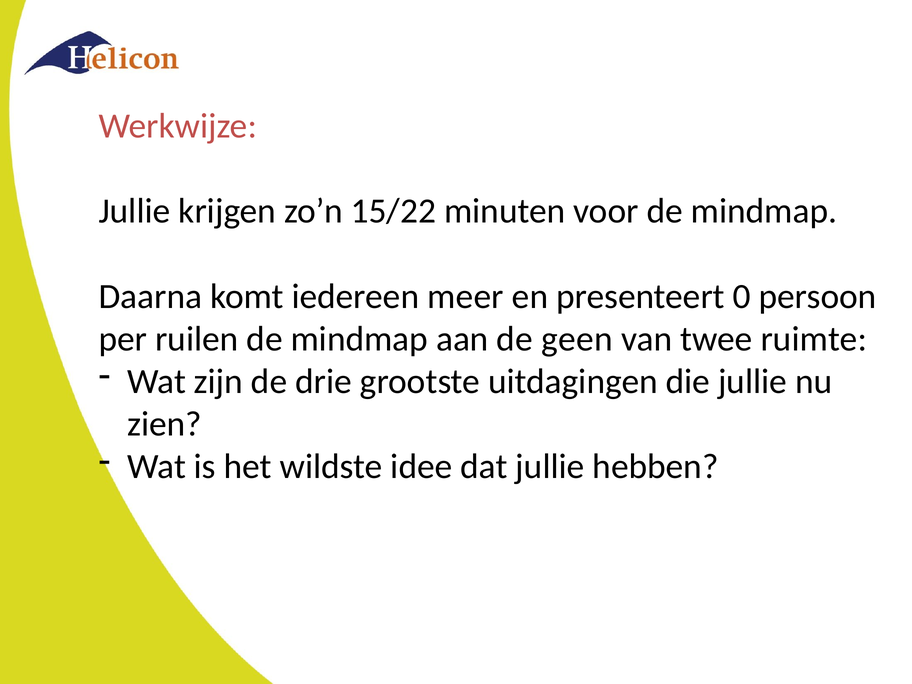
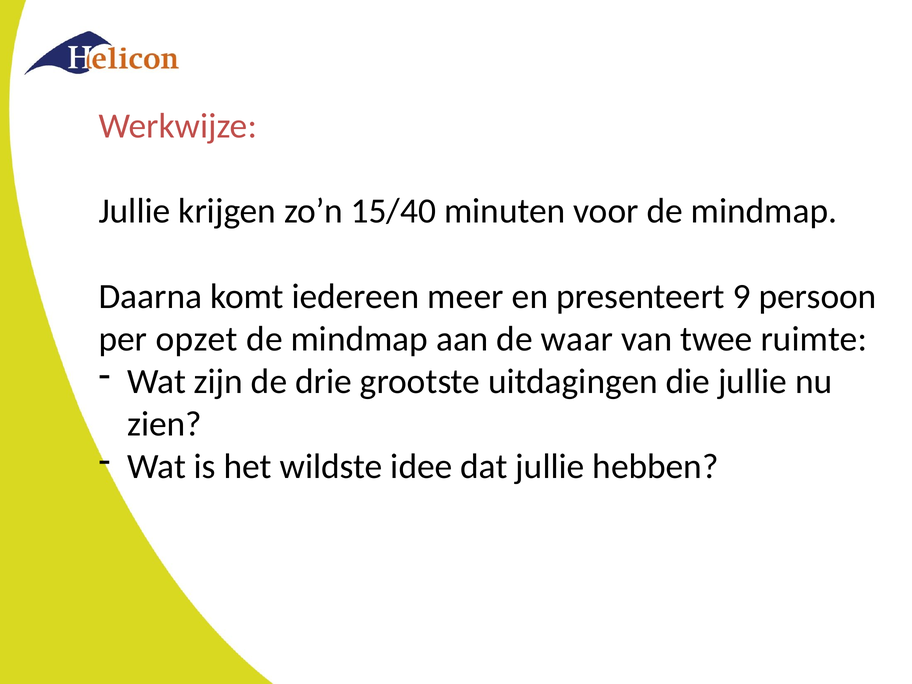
15/22: 15/22 -> 15/40 (393, 211)
0: 0 -> 9 (742, 296)
ruilen: ruilen -> opzet (197, 339)
geen: geen -> waar (577, 339)
